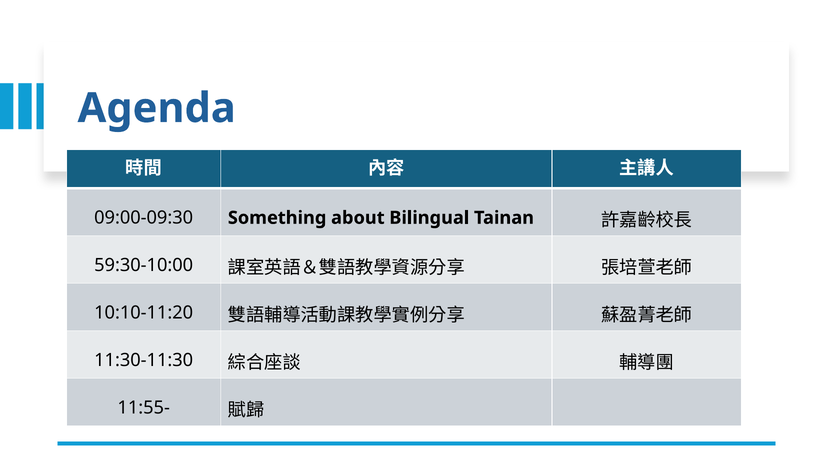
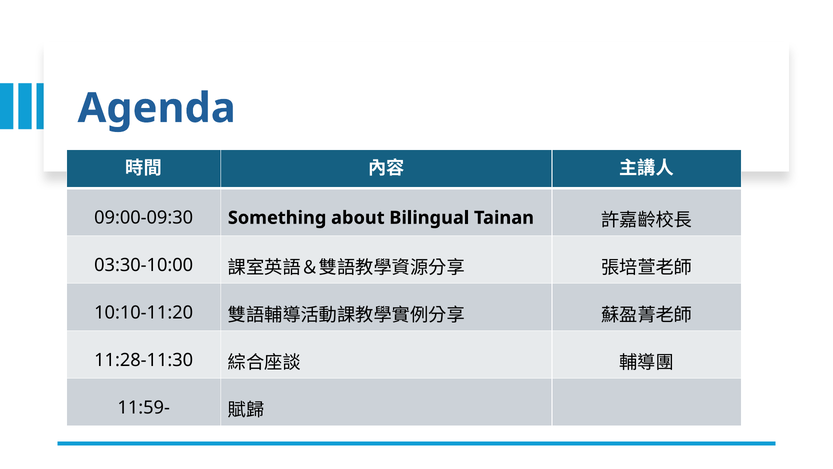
59:30-10:00: 59:30-10:00 -> 03:30-10:00 (144, 265)
11:30-11:30: 11:30-11:30 -> 11:28-11:30 (144, 360)
11:55-: 11:55- -> 11:59- (144, 407)
